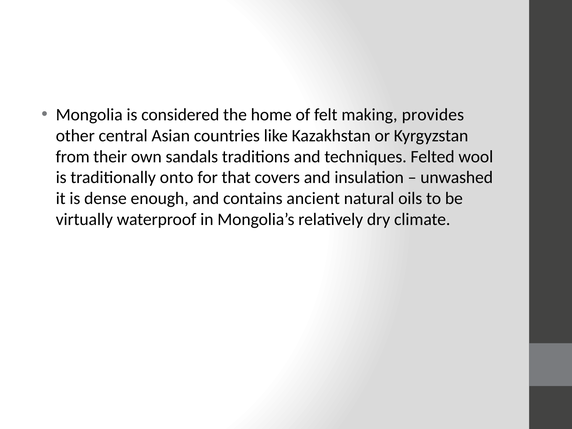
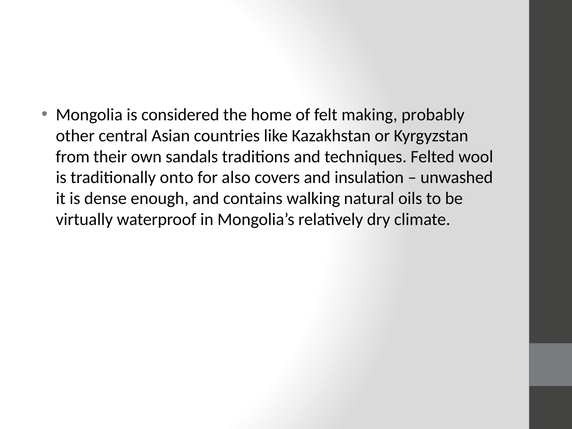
provides: provides -> probably (433, 115)
that: that -> also (236, 178)
ancient: ancient -> walking (313, 199)
